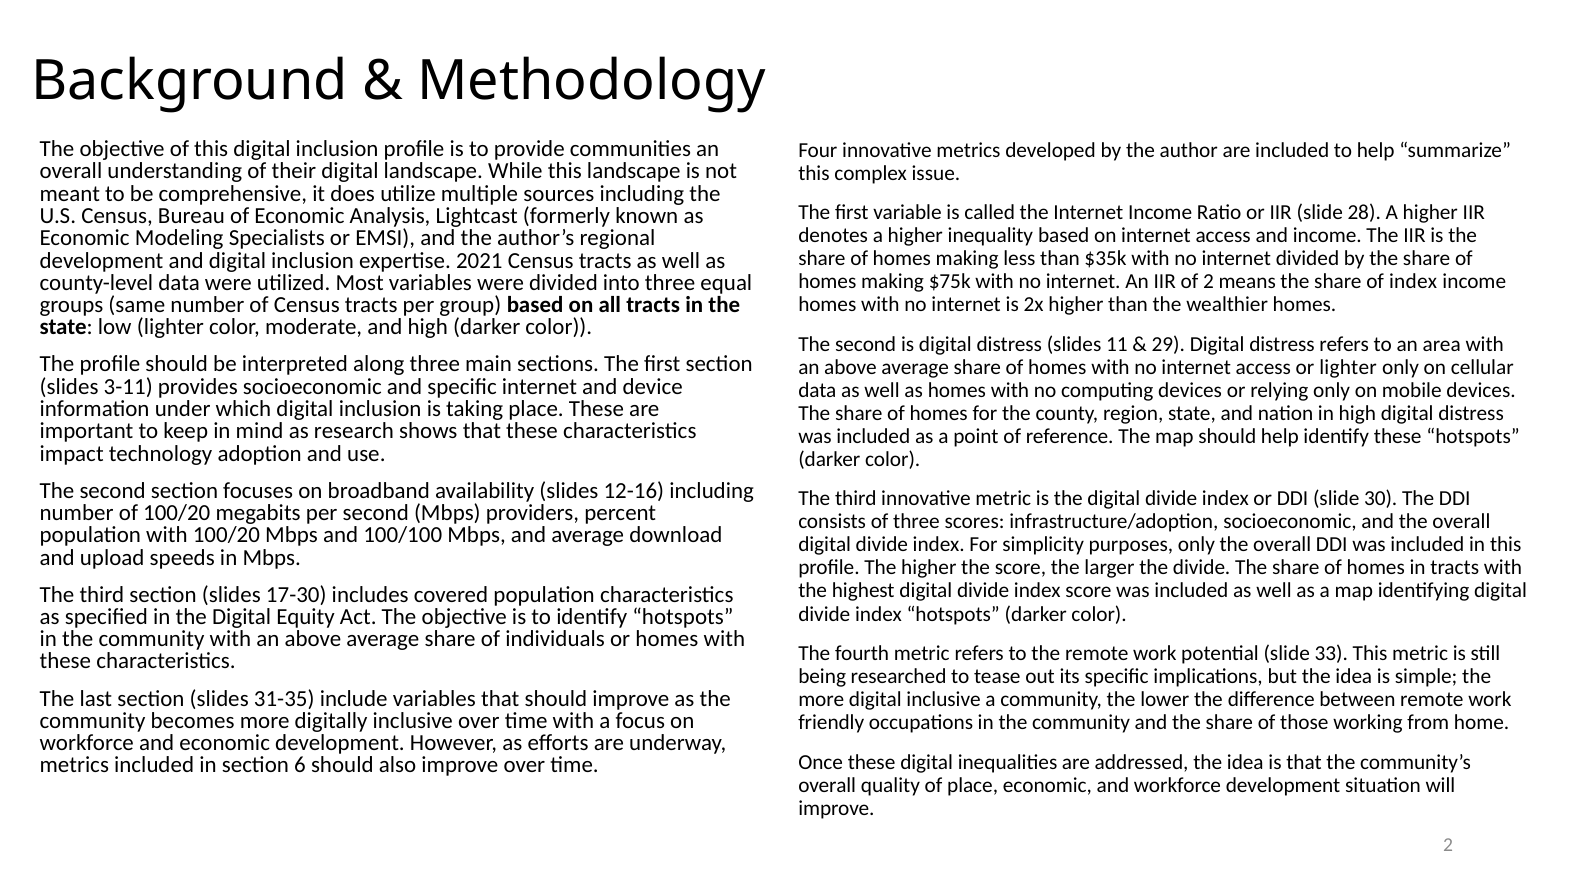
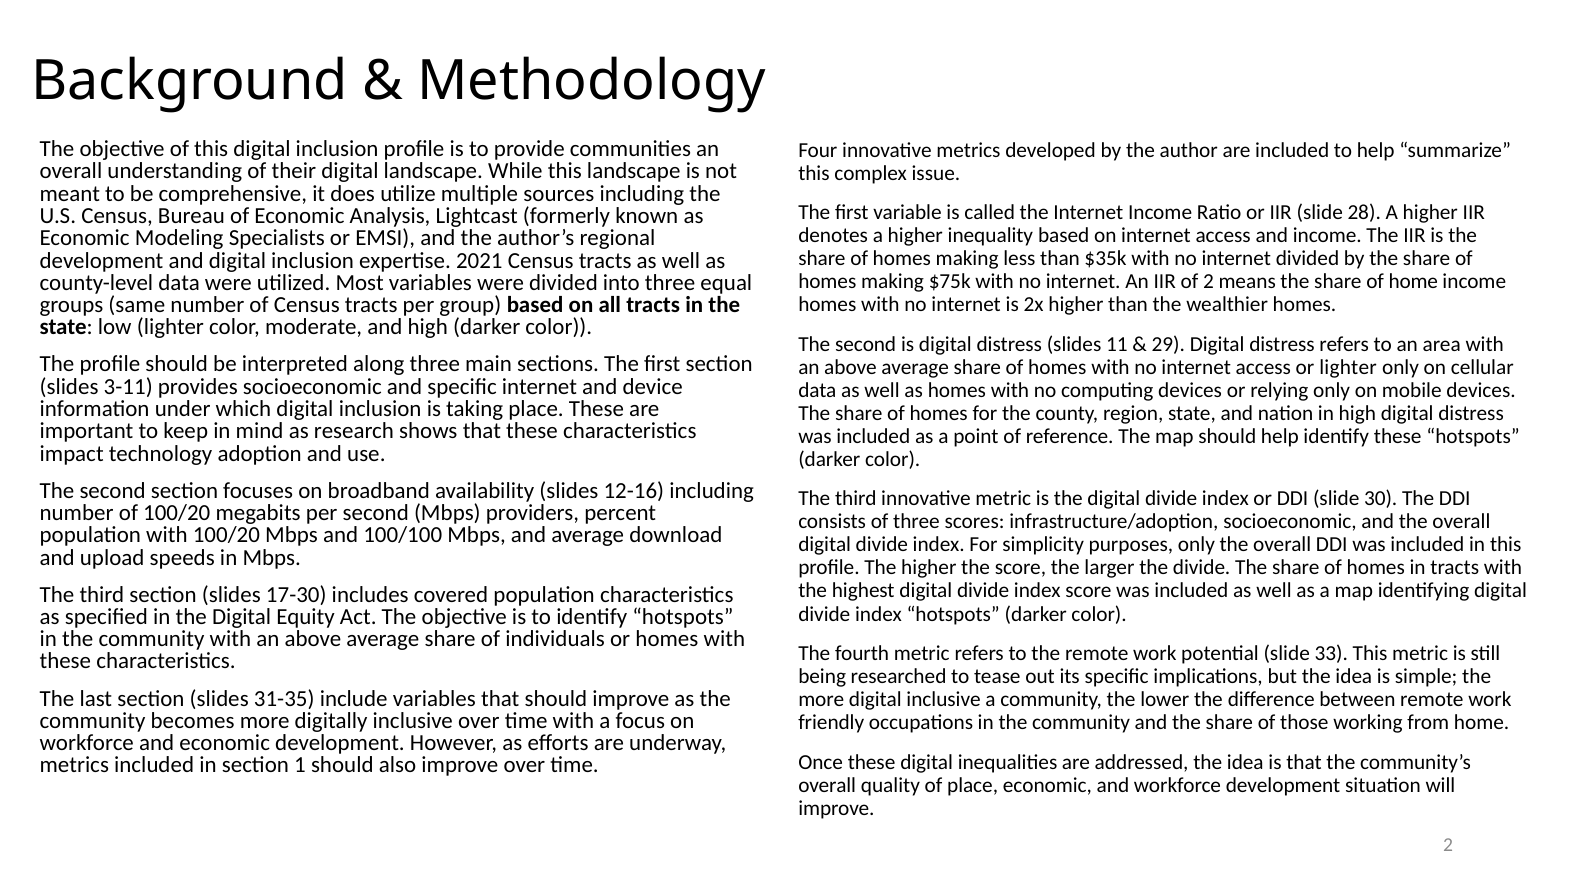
of index: index -> home (1413, 282)
6: 6 -> 1 (300, 765)
